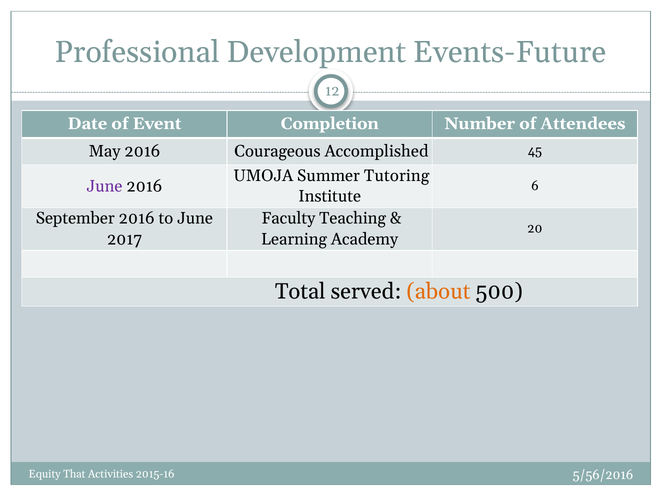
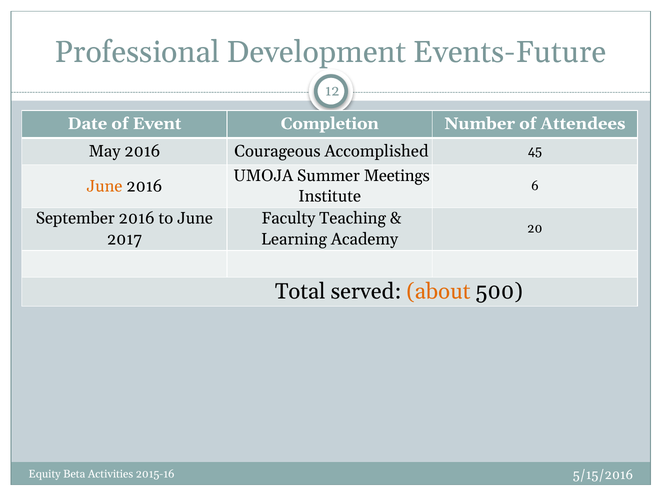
Tutoring: Tutoring -> Meetings (397, 176)
June colour: purple -> orange (105, 186)
That: That -> Beta (74, 475)
5/56/2016: 5/56/2016 -> 5/15/2016 (603, 476)
